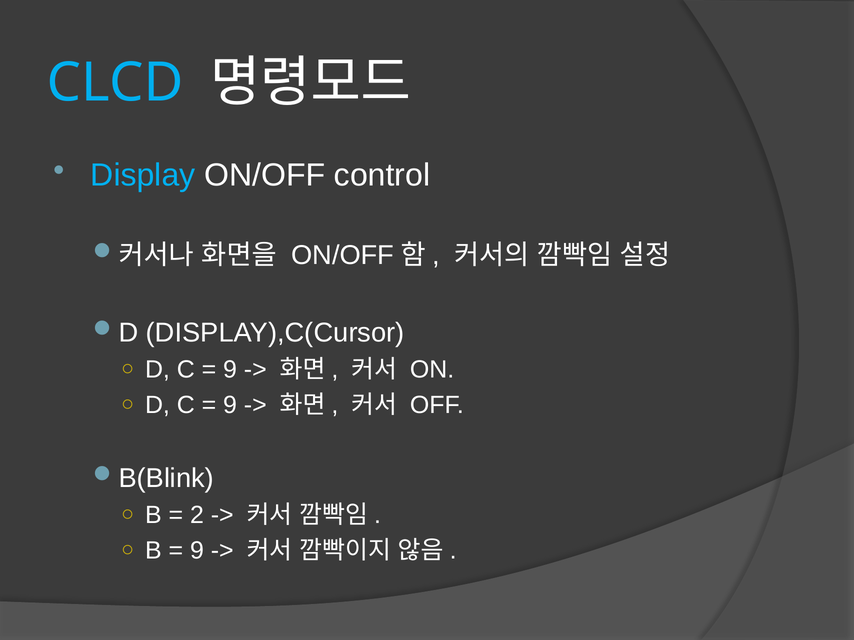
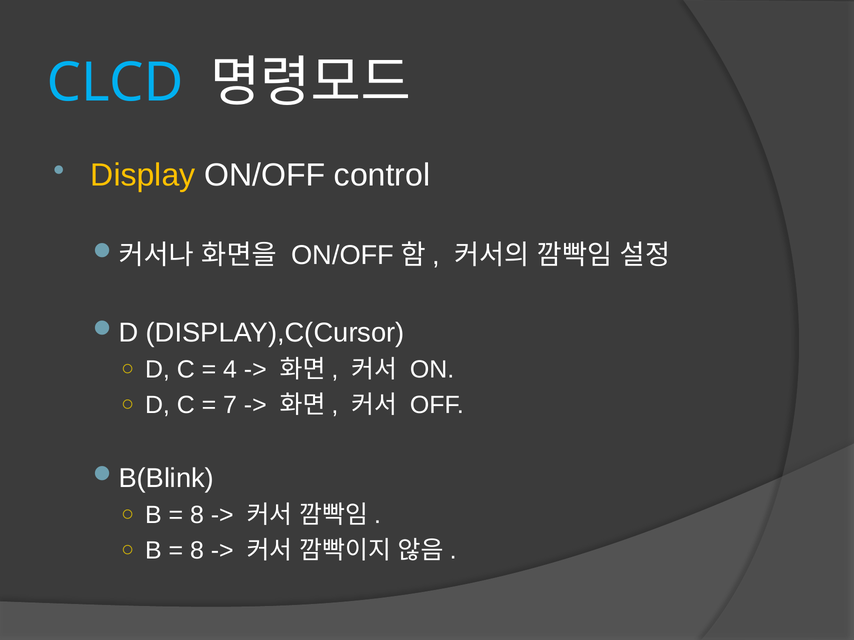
Display colour: light blue -> yellow (143, 175)
9: 9 -> 4 (230, 370)
9: 9 -> 7 (230, 406)
2: 2 -> 8 (197, 516)
9: 9 -> 8 (197, 551)
